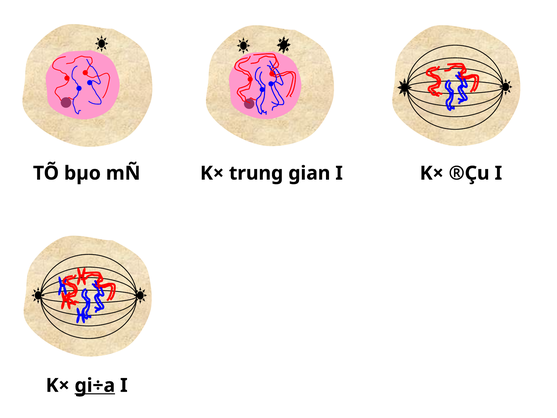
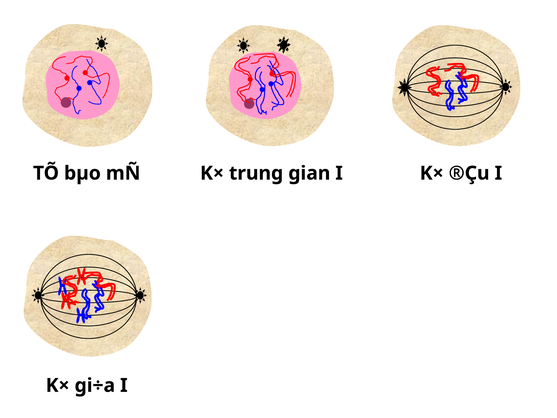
gi÷a underline: present -> none (95, 385)
